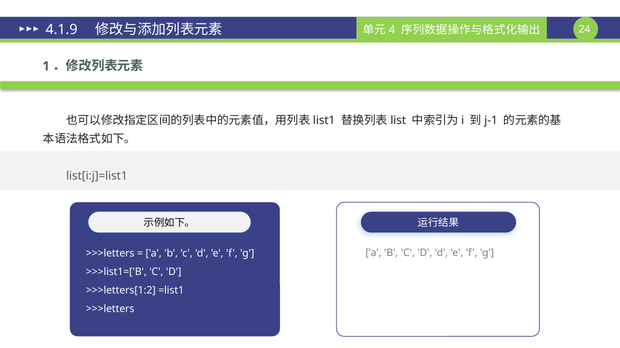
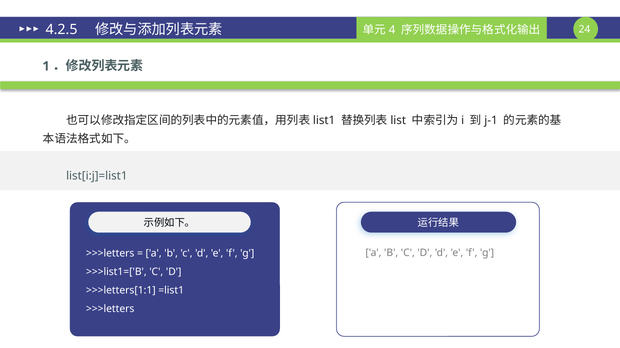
4.1.9: 4.1.9 -> 4.2.5 (62, 30)
>>>letters[1:2: >>>letters[1:2 -> >>>letters[1:1 (121, 291)
